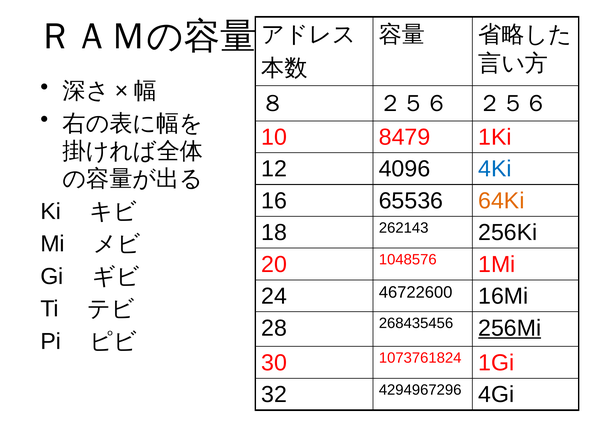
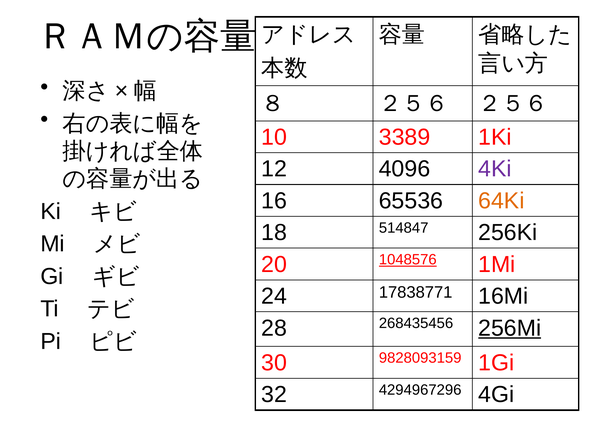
8479: 8479 -> 3389 (405, 137)
4Ki colour: blue -> purple (495, 169)
262143: 262143 -> 514847 (404, 228)
1048576 underline: none -> present (408, 259)
46722600: 46722600 -> 17838771 (416, 292)
1073761824: 1073761824 -> 9828093159 (420, 357)
